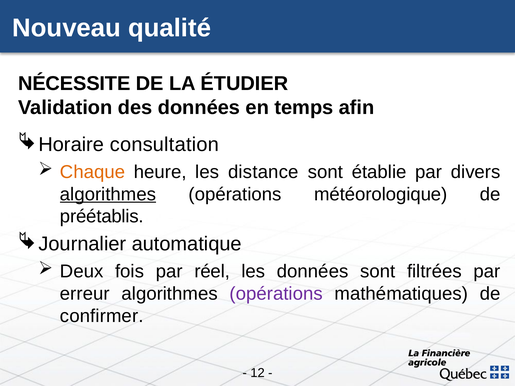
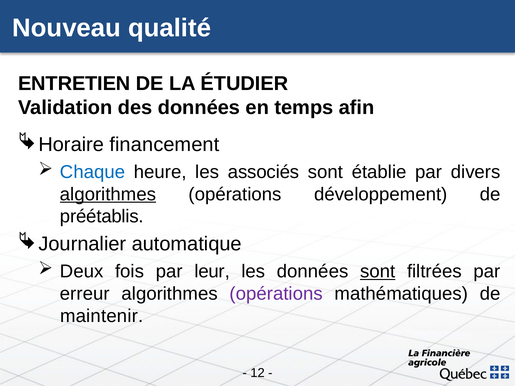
NÉCESSITE: NÉCESSITE -> ENTRETIEN (74, 84)
consultation: consultation -> financement (164, 145)
Chaque colour: orange -> blue (93, 172)
distance: distance -> associés (264, 172)
météorologique: météorologique -> développement (381, 194)
réel: réel -> leur (212, 272)
sont underline: none -> present (378, 272)
confirmer: confirmer -> maintenir (102, 316)
